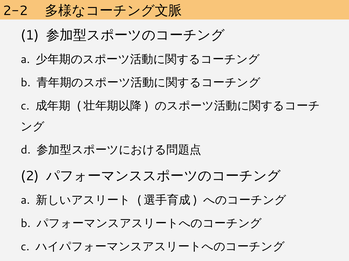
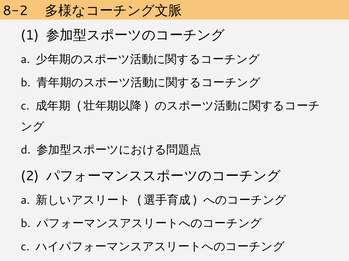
2-2: 2-2 -> 8-2 (15, 11)
